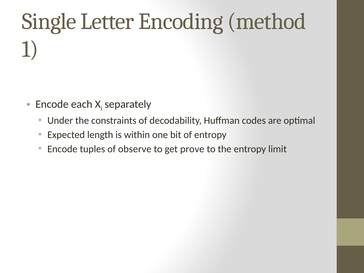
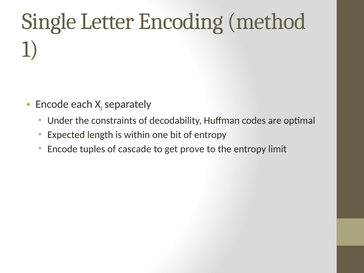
observe: observe -> cascade (135, 149)
